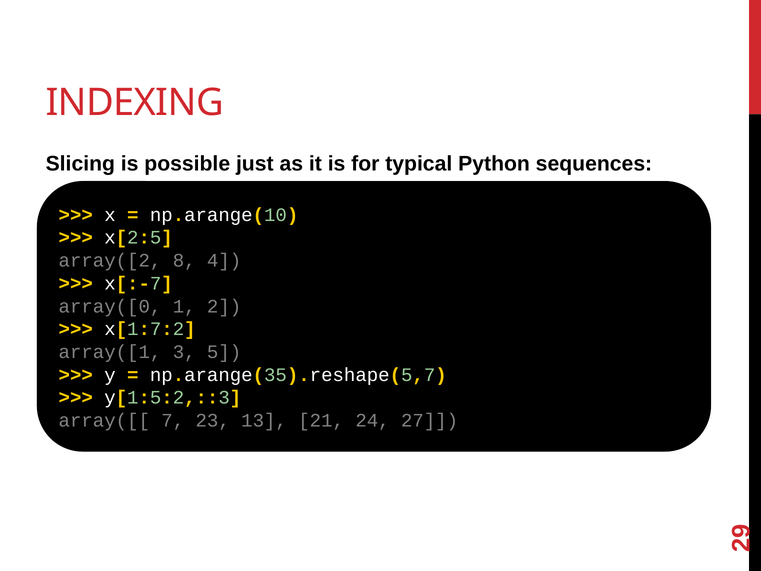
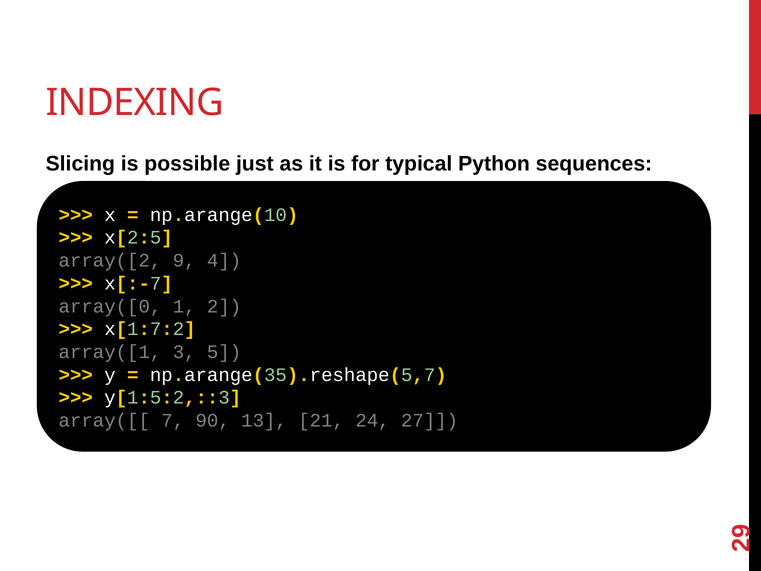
array([2 8: 8 -> 9 (184, 260)
23: 23 -> 90 (213, 420)
